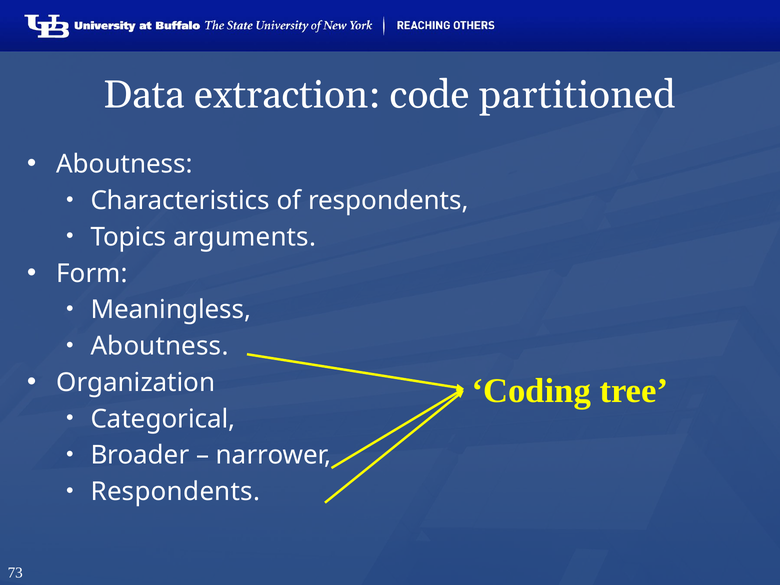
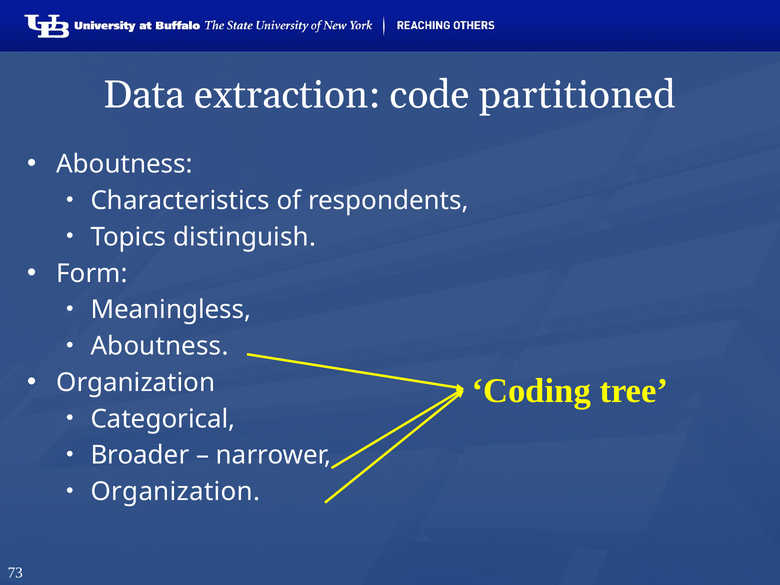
arguments: arguments -> distinguish (245, 237)
Respondents: Respondents -> Organization (175, 492)
